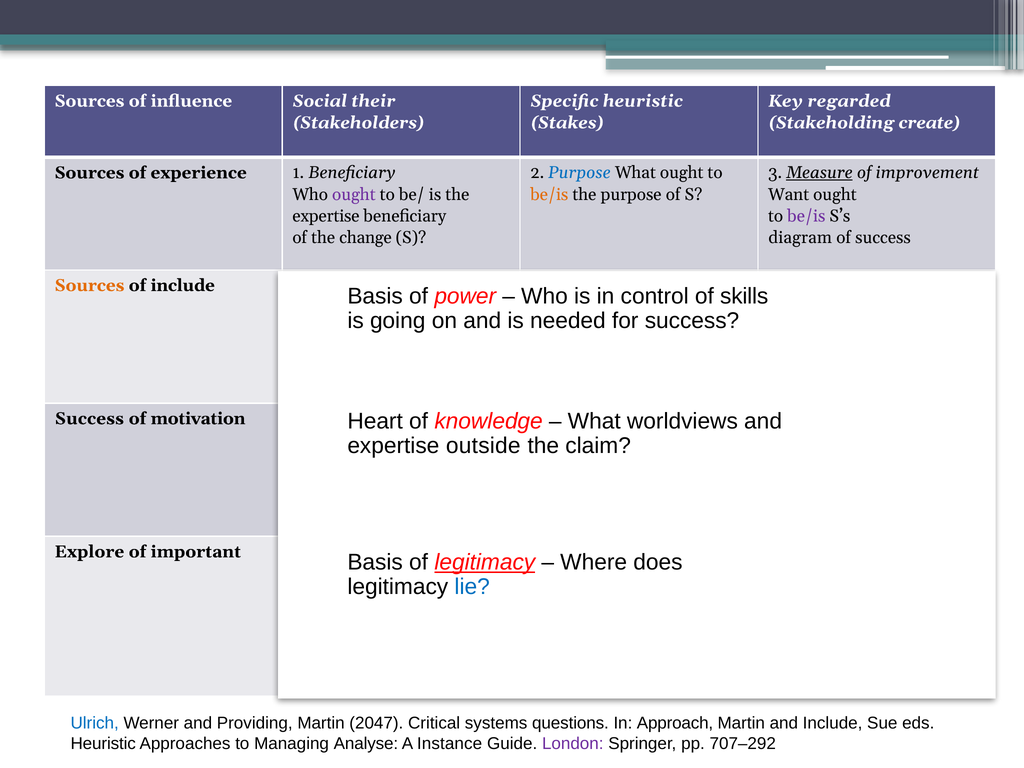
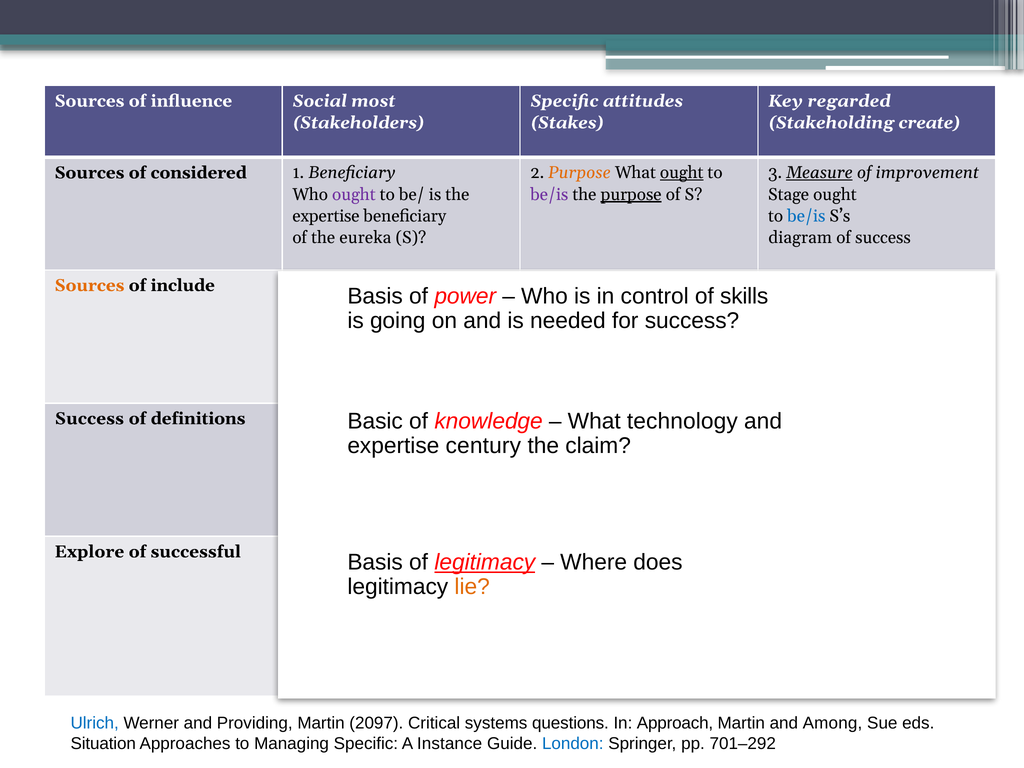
their: their -> most (373, 101)
Specific heuristic: heuristic -> attitudes (643, 101)
experience: experience -> considered (199, 173)
Purpose colour: blue -> orange (580, 173)
ought underline: none -> present (682, 173)
be/is colour: orange -> purple (549, 194)
purpose underline: none -> present (631, 194)
Want: Want -> Stage (789, 194)
be/is colour: purple -> blue (806, 216)
change: change -> eureka (365, 238)
Heart: Heart -> Basic (375, 421)
worldviews: worldviews -> technology (682, 421)
motivation: motivation -> definitions (198, 419)
outside: outside -> century (483, 446)
important: important -> successful (196, 552)
lie colour: blue -> orange (472, 587)
2047: 2047 -> 2097 (376, 723)
and Include: Include -> Among (833, 723)
Heuristic: Heuristic -> Situation (103, 743)
Managing Analyse: Analyse -> Specific (366, 743)
London colour: purple -> blue (573, 743)
707–292: 707–292 -> 701–292 (743, 743)
